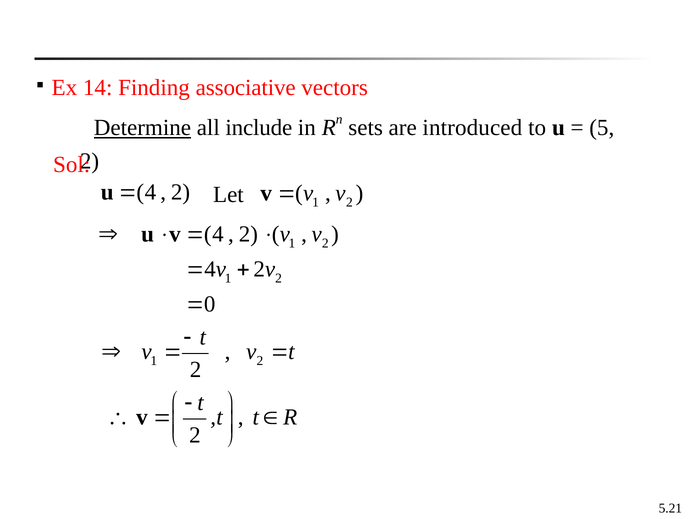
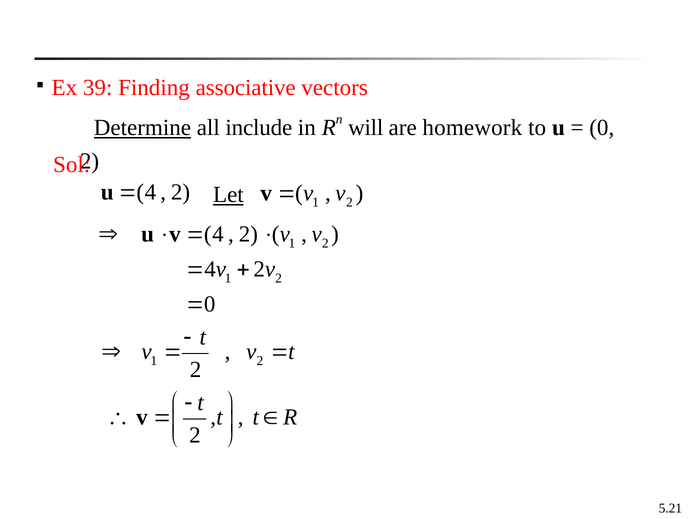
14: 14 -> 39 (98, 88)
sets: sets -> will (366, 128)
introduced: introduced -> homework (472, 128)
5: 5 -> 0 (602, 128)
Let underline: none -> present (228, 195)
